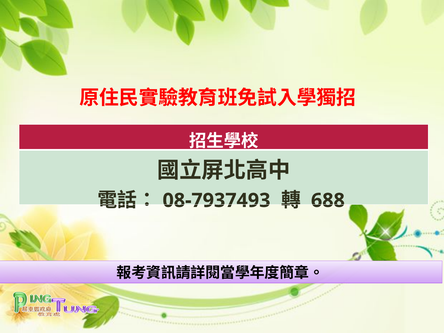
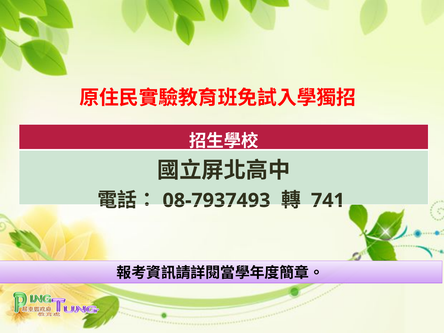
688: 688 -> 741 (328, 200)
